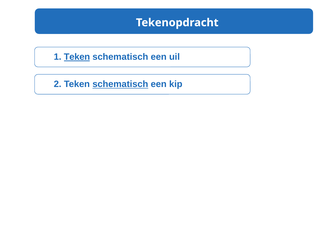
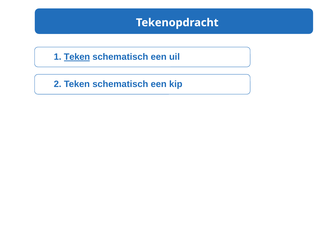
schematisch underline: present -> none (120, 84)
